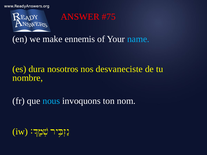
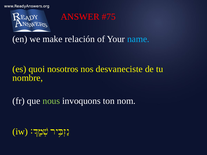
ennemis: ennemis -> relación (80, 39)
dura: dura -> quoi (37, 69)
nous colour: light blue -> light green (51, 101)
